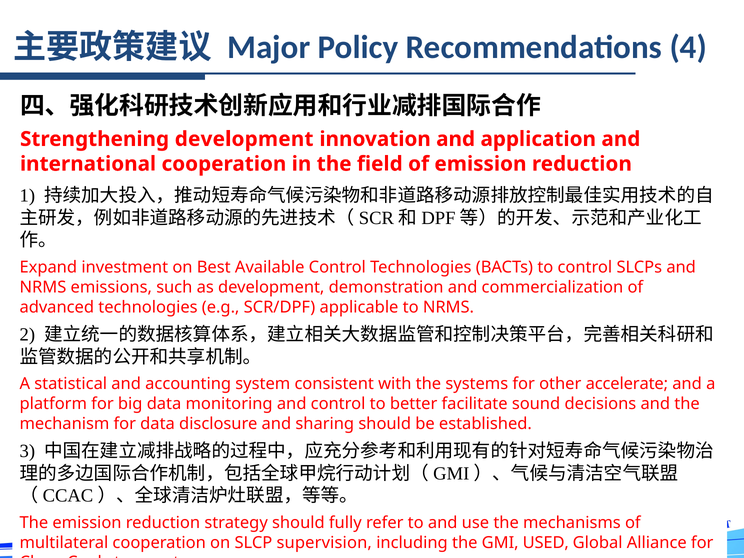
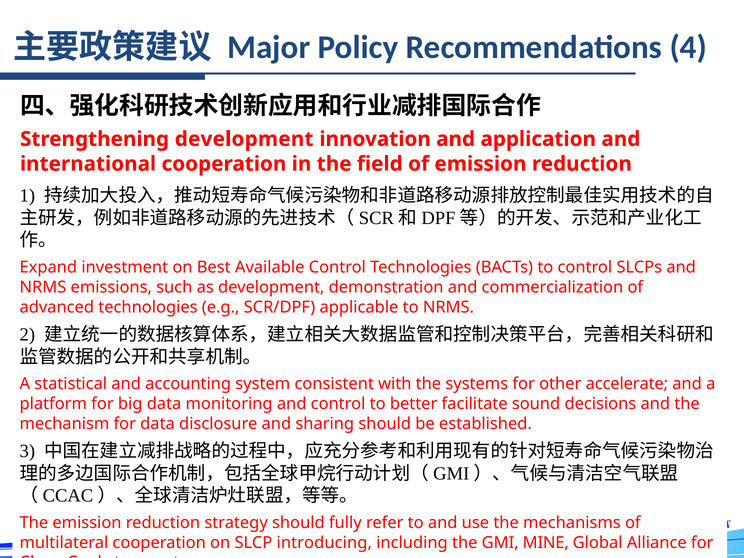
supervision: supervision -> introducing (324, 543)
USED: USED -> MINE (546, 543)
